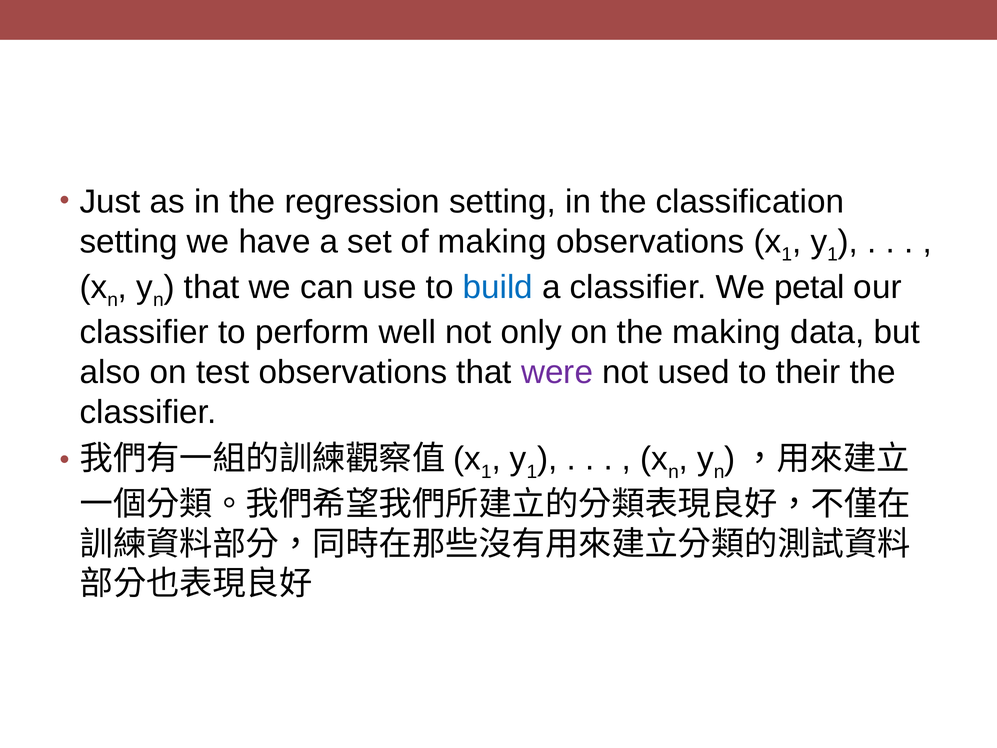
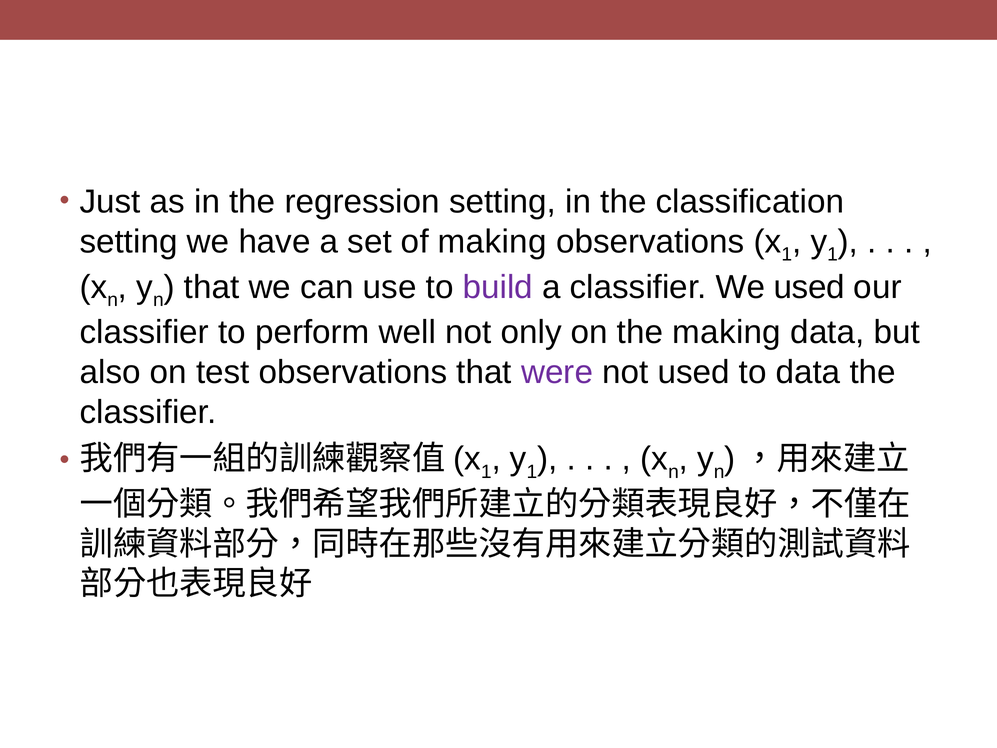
build colour: blue -> purple (498, 287)
We petal: petal -> used (809, 287)
to their: their -> data (808, 372)
